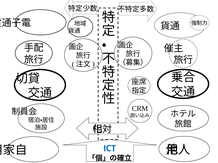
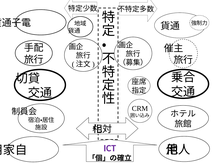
ICT colour: blue -> purple (110, 149)
